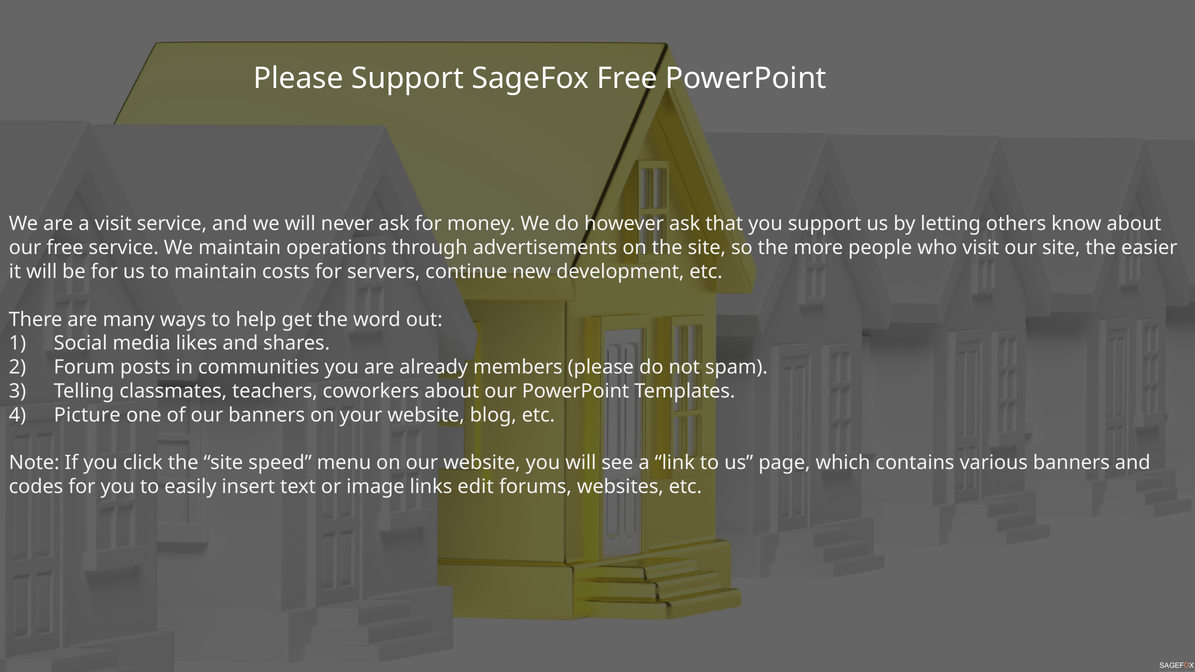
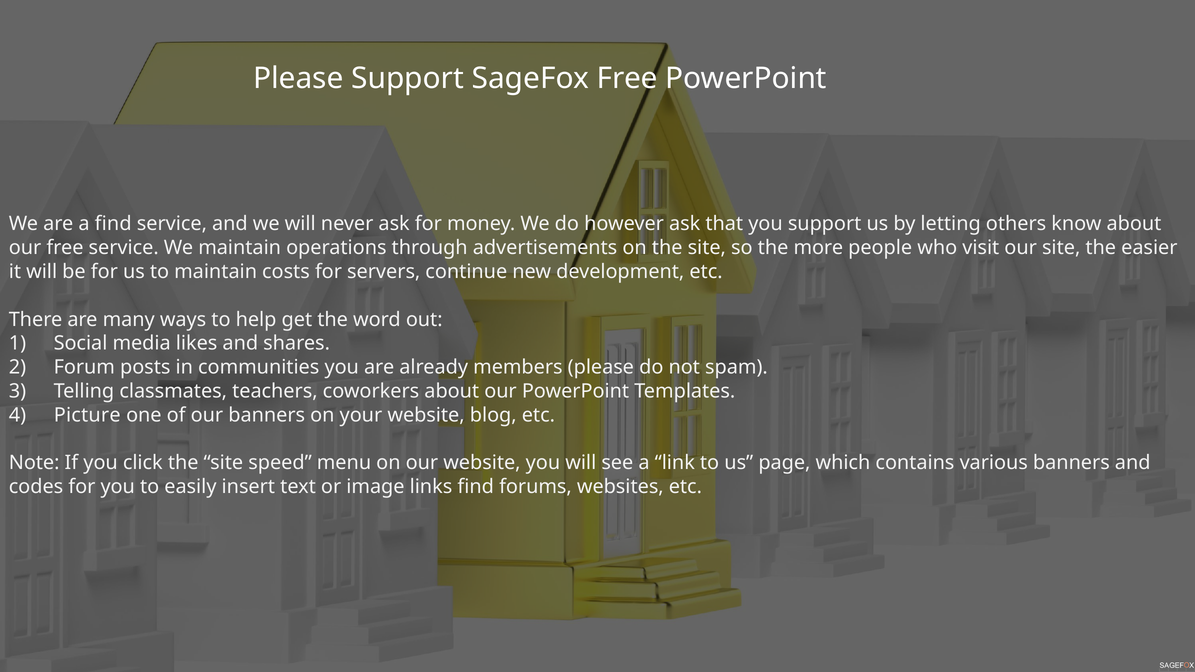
a visit: visit -> find (113, 224)
links edit: edit -> find (476, 487)
